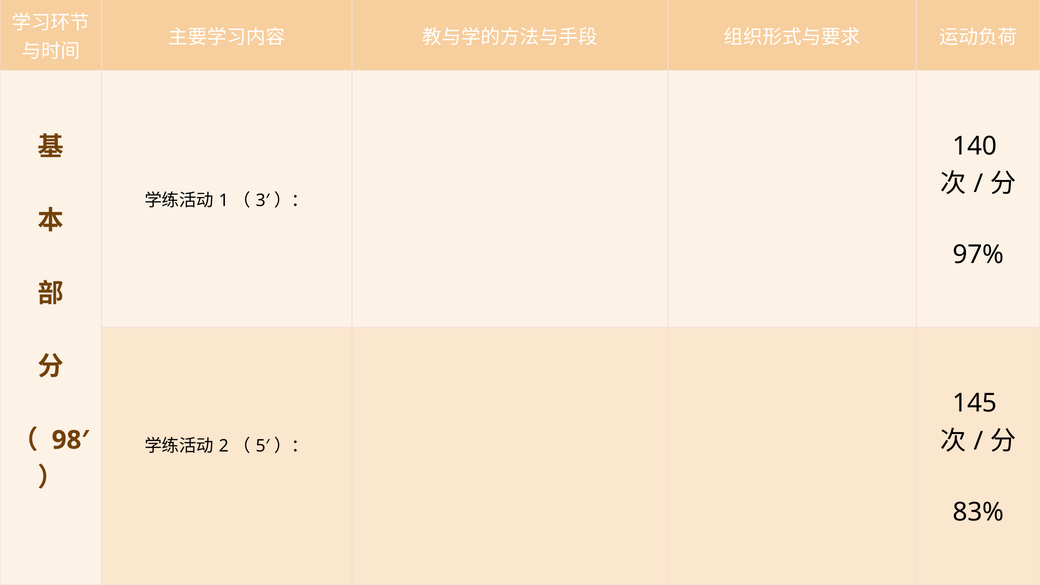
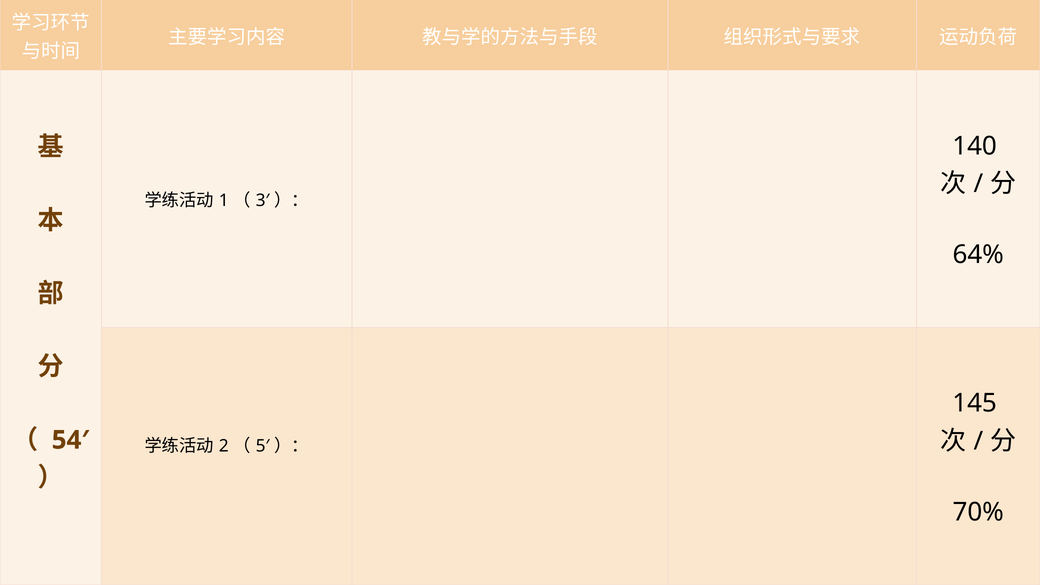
97%: 97% -> 64% (978, 255)
98′: 98′ -> 54′ (70, 440)
83%: 83% -> 70% (978, 512)
